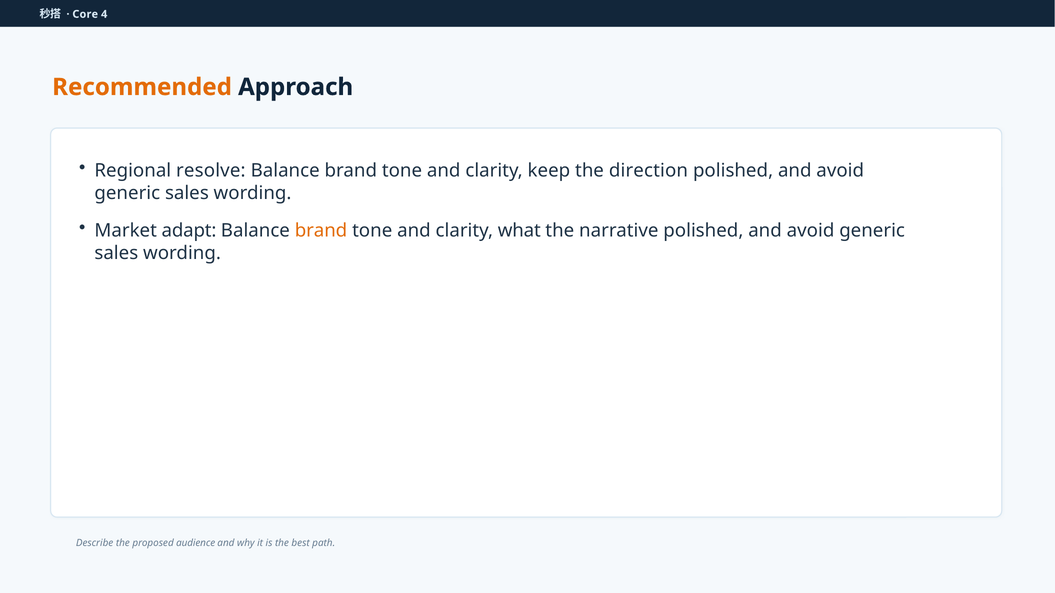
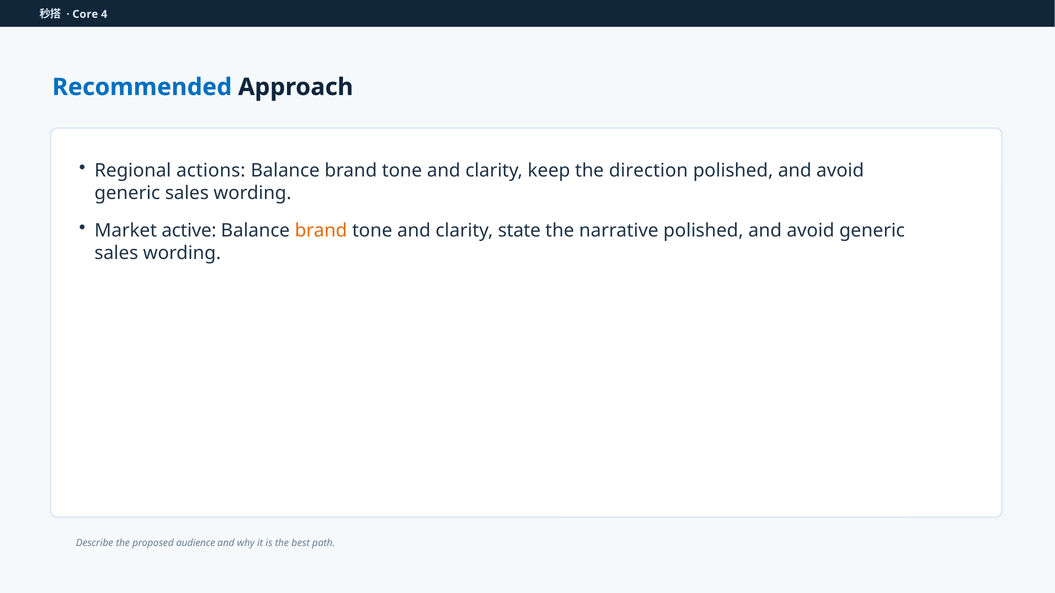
Recommended colour: orange -> blue (142, 87)
resolve: resolve -> actions (211, 171)
adapt: adapt -> active (189, 231)
what: what -> state (519, 231)
